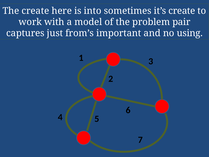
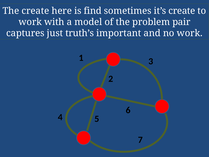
into: into -> find (93, 11)
from’s: from’s -> truth’s (80, 33)
no using: using -> work (190, 33)
